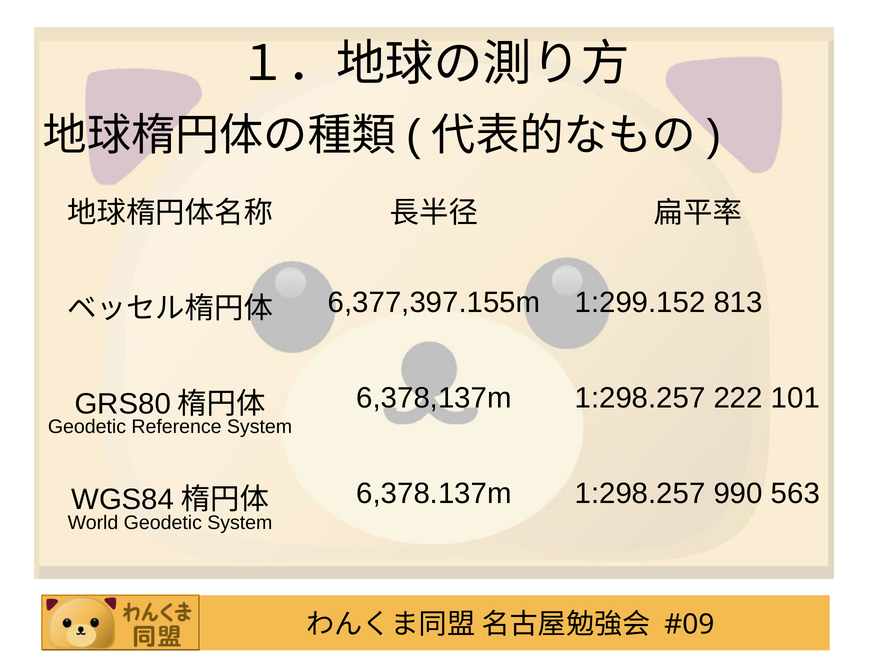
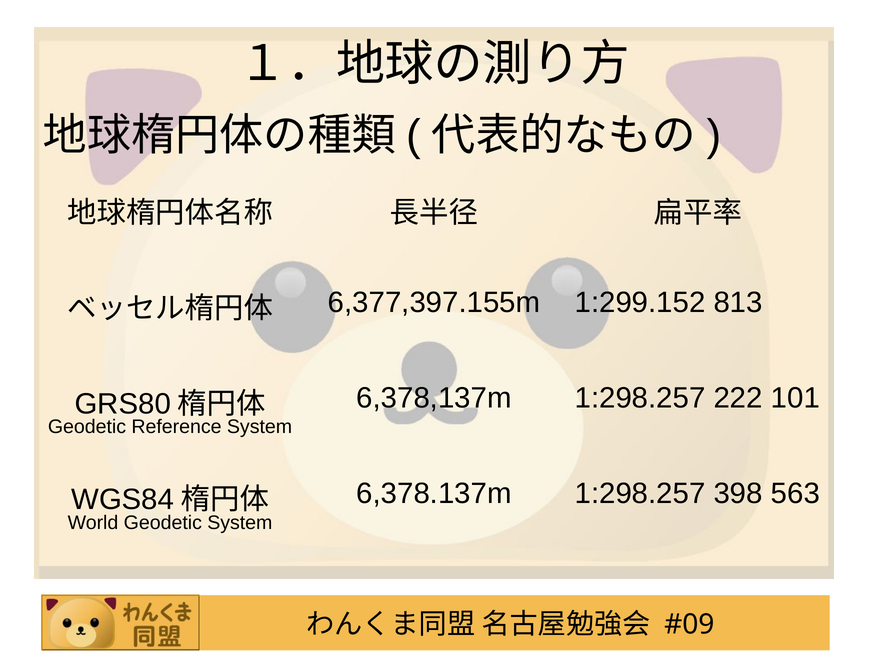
990: 990 -> 398 (738, 493)
